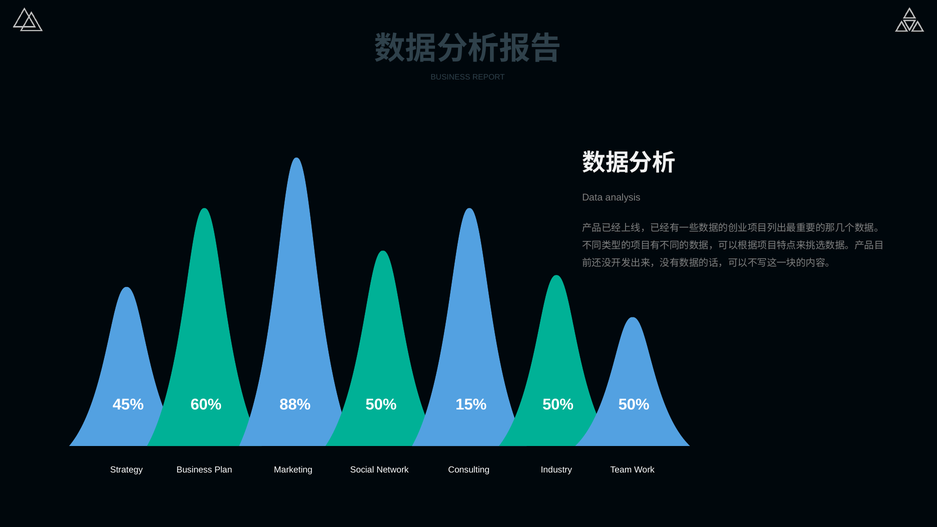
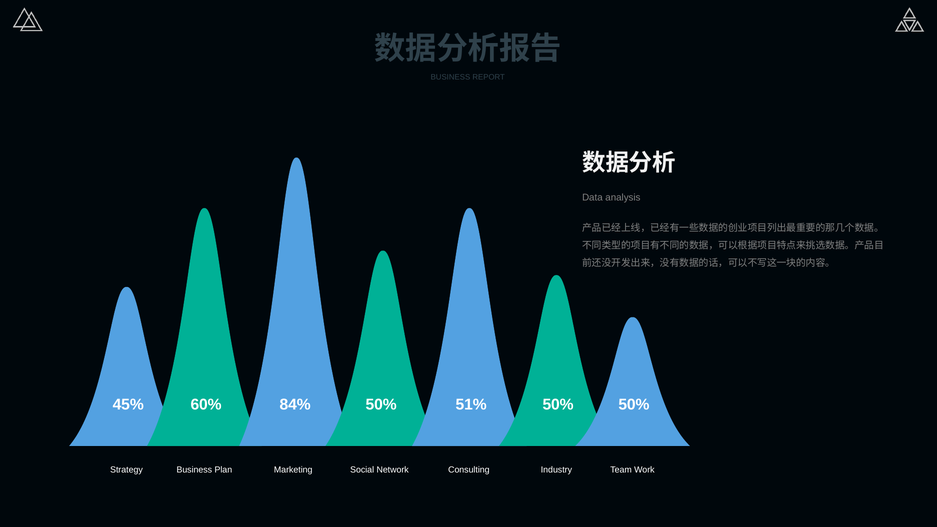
88%: 88% -> 84% (295, 405)
15%: 15% -> 51% (471, 405)
